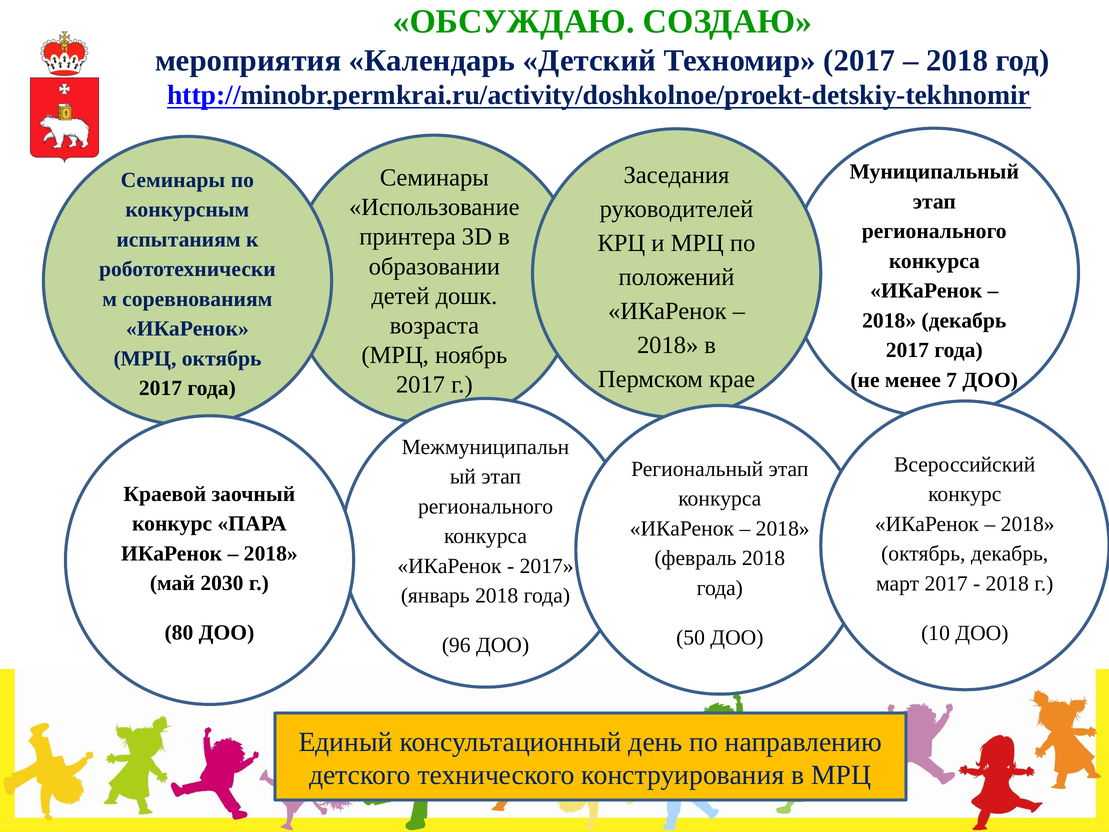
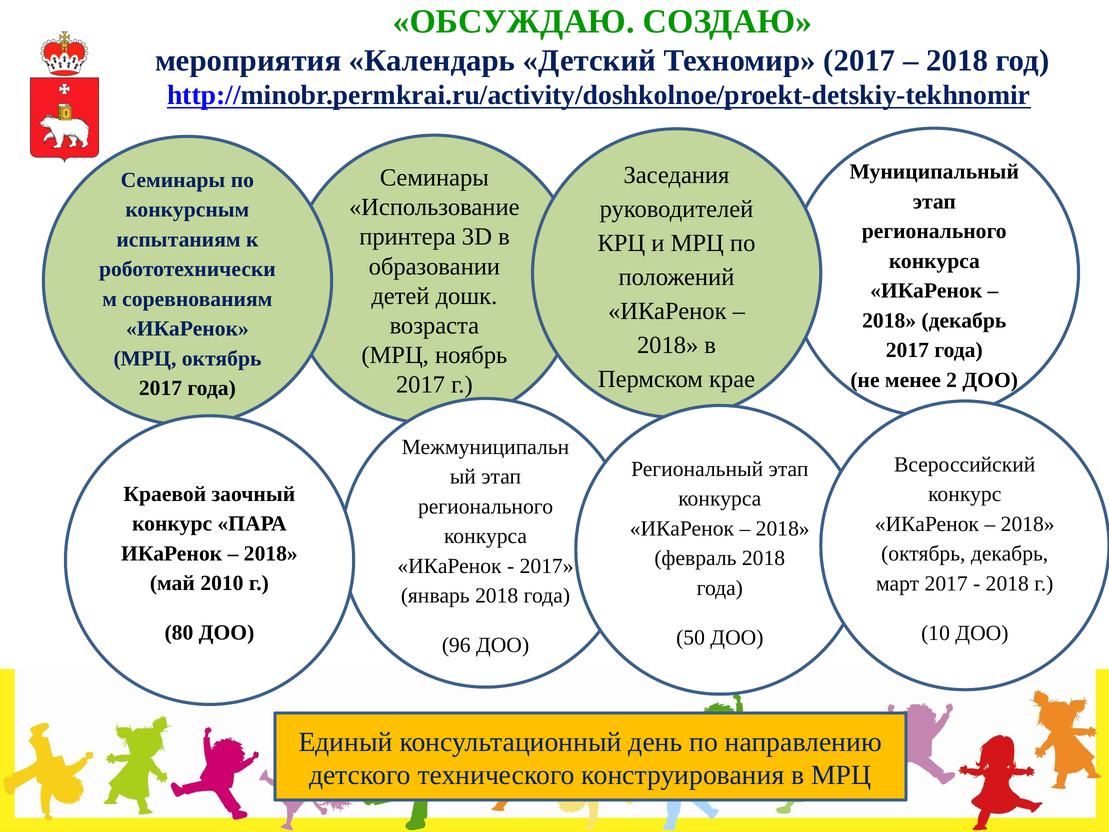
7: 7 -> 2 (952, 380)
2030: 2030 -> 2010 (222, 583)
